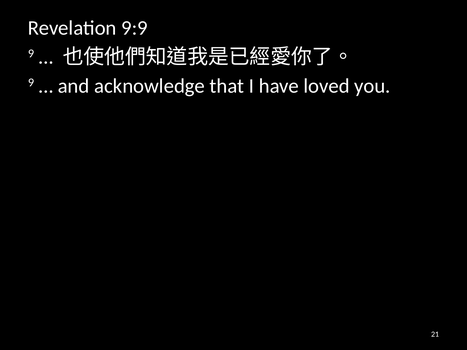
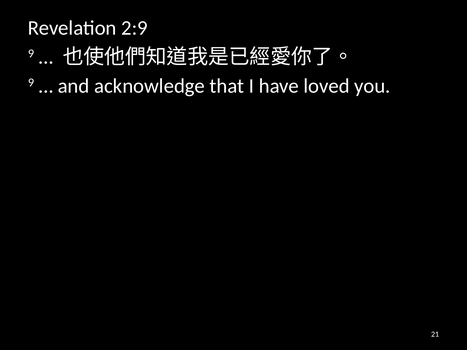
9:9: 9:9 -> 2:9 (135, 28)
